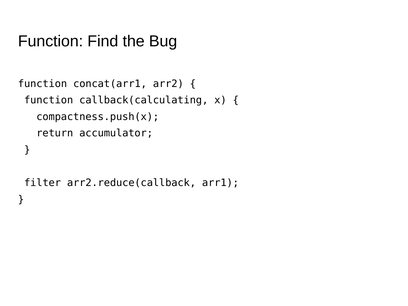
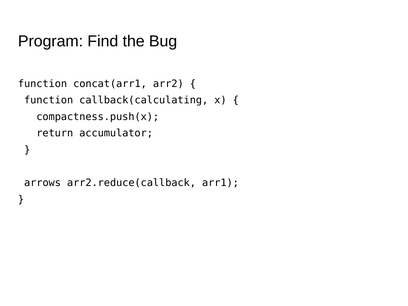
Function: Function -> Program (51, 41)
filter: filter -> arrows (43, 183)
